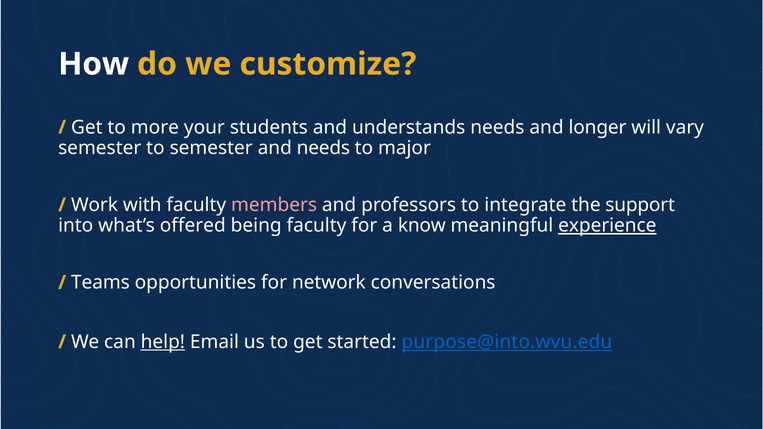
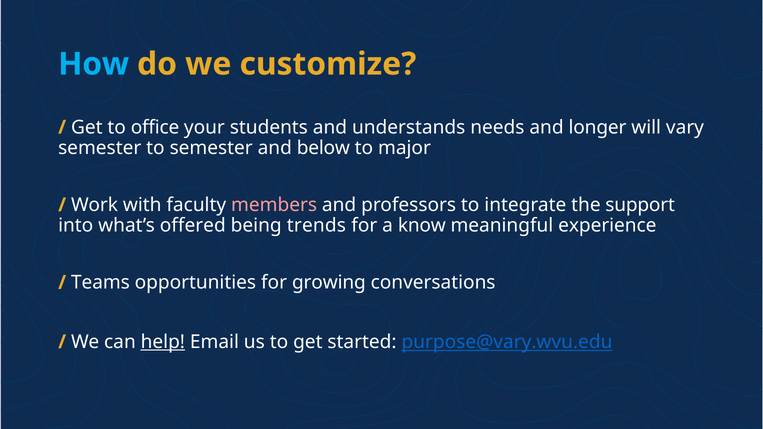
How colour: white -> light blue (94, 64)
more: more -> office (155, 127)
and needs: needs -> below (323, 148)
being faculty: faculty -> trends (316, 226)
experience underline: present -> none (607, 226)
network: network -> growing (329, 283)
purpose@into.wvu.edu: purpose@into.wvu.edu -> purpose@vary.wvu.edu (507, 342)
